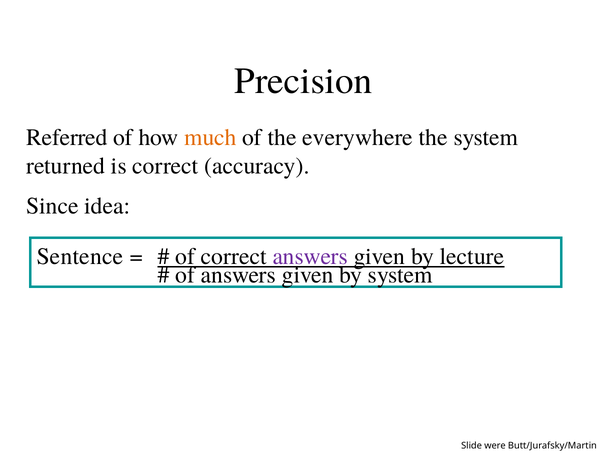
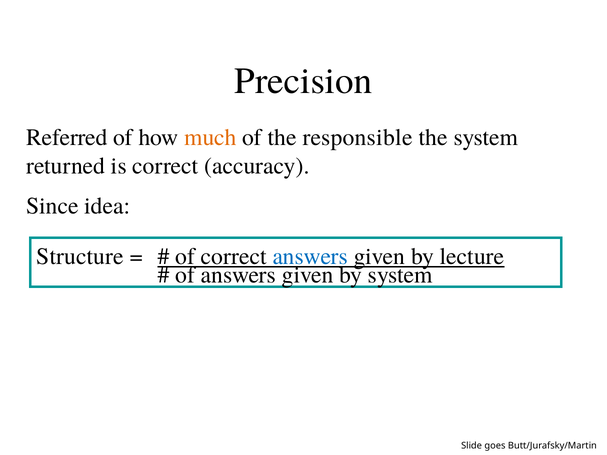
everywhere: everywhere -> responsible (358, 138)
Sentence: Sentence -> Structure (80, 257)
answers colour: purple -> blue (310, 257)
were: were -> goes (495, 446)
